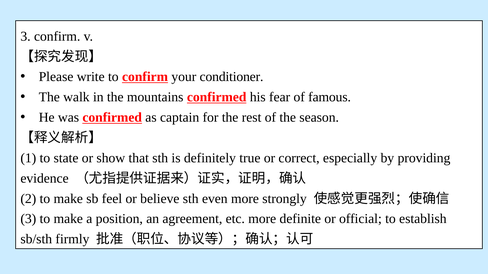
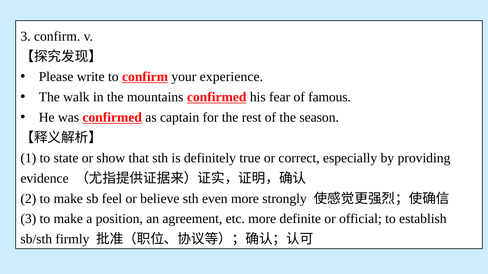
conditioner: conditioner -> experience (231, 77)
